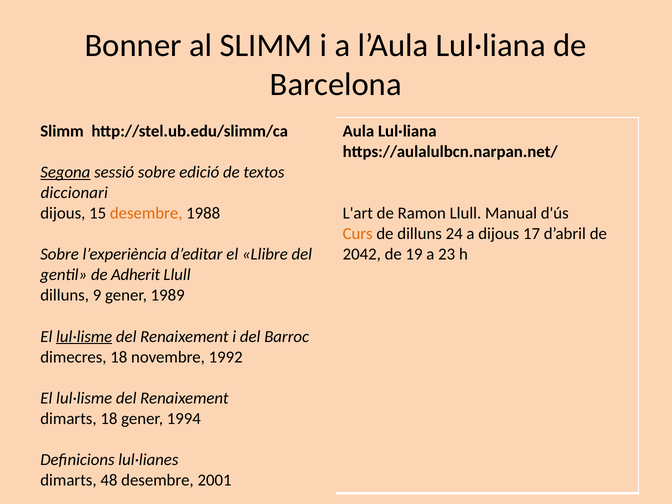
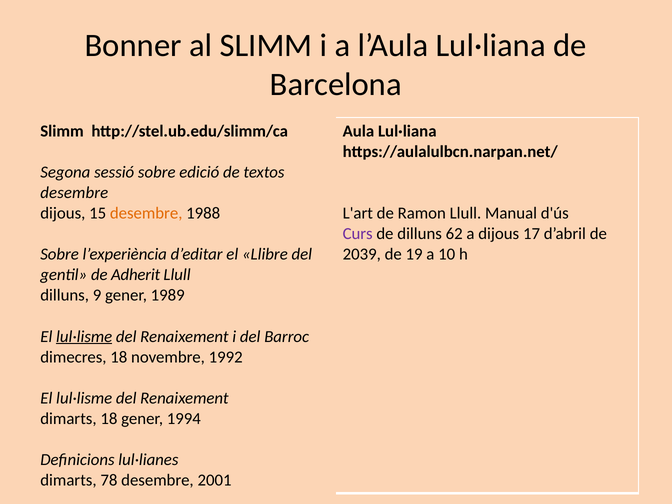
Segona underline: present -> none (65, 172)
diccionari: diccionari -> desembre (74, 193)
Curs colour: orange -> purple (358, 234)
24: 24 -> 62 (454, 234)
2042: 2042 -> 2039 (362, 254)
23: 23 -> 10 (447, 254)
48: 48 -> 78 (109, 480)
